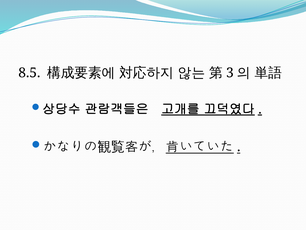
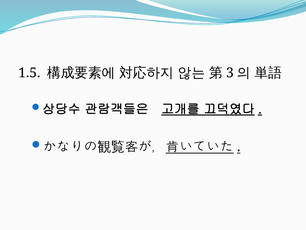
8.5: 8.5 -> 1.5 (29, 73)
